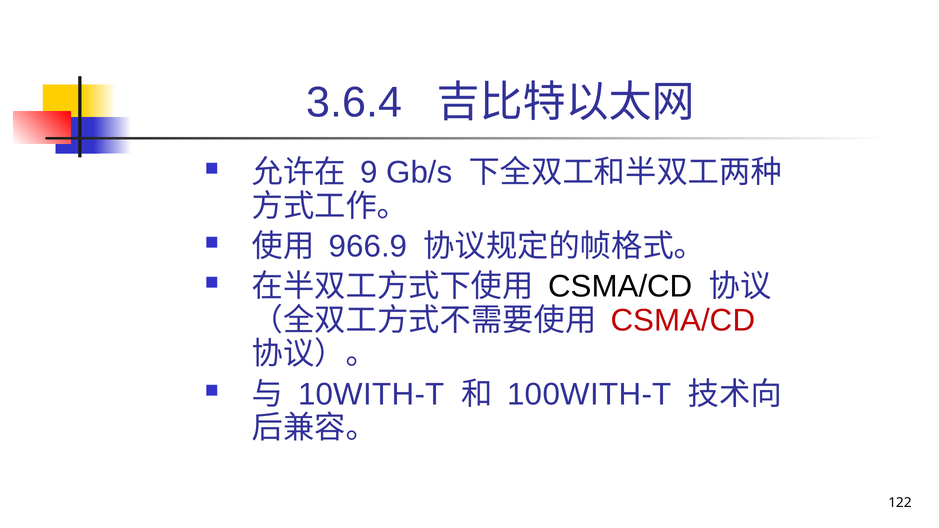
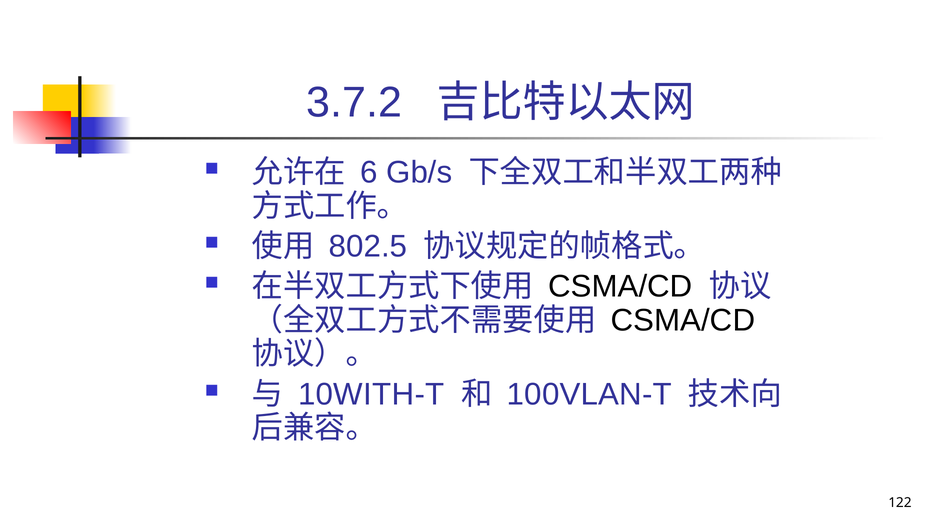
3.6.4: 3.6.4 -> 3.7.2 (354, 103)
9: 9 -> 6 (369, 173)
966.9: 966.9 -> 802.5 (368, 247)
CSMA/CD colour: red -> black (683, 320)
100WITH-T: 100WITH-T -> 100VLAN-T (589, 394)
